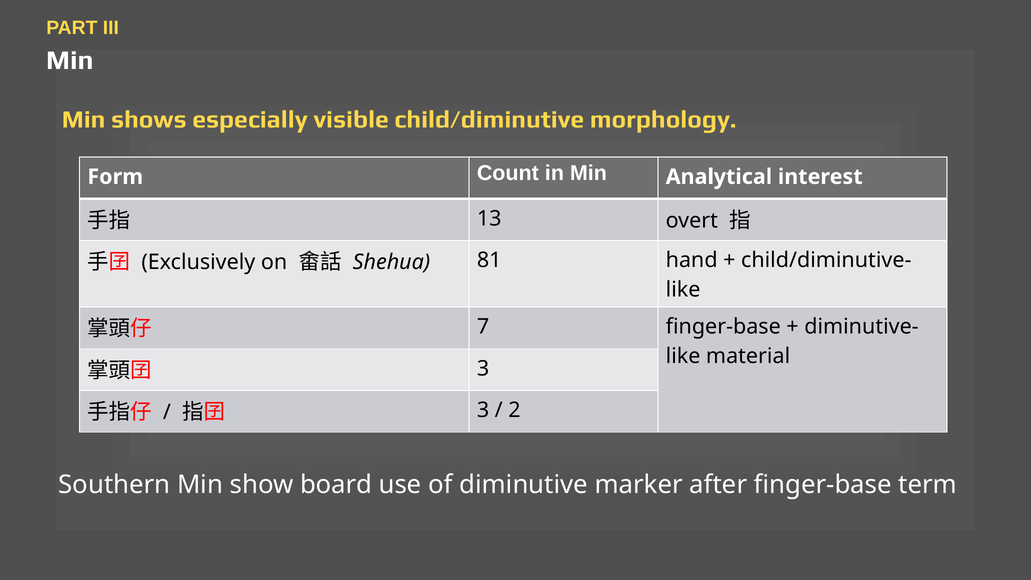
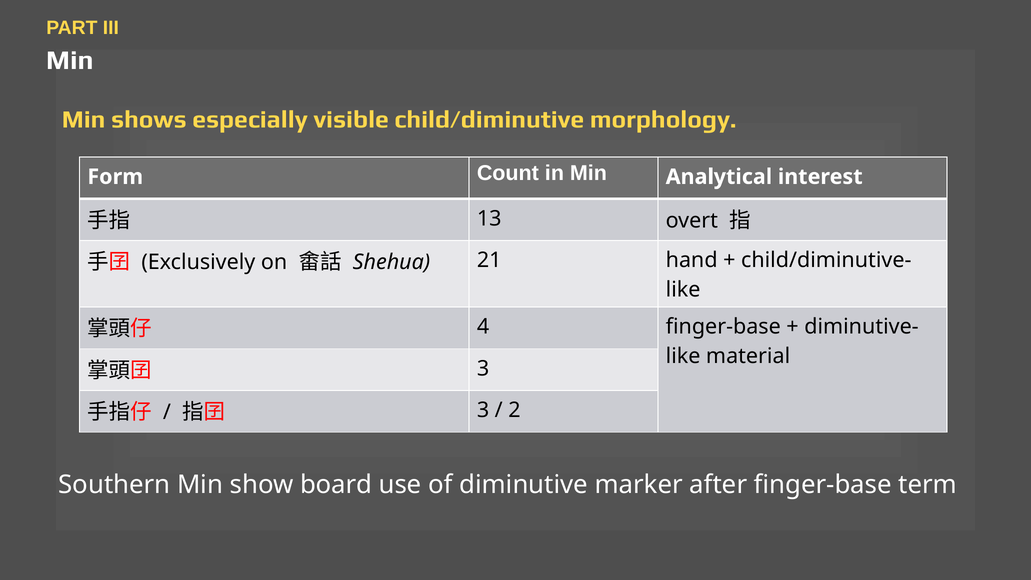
81: 81 -> 21 (489, 260)
7: 7 -> 4 (483, 327)
